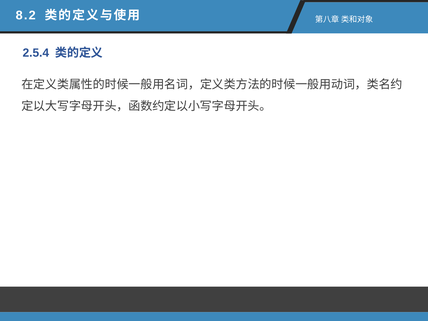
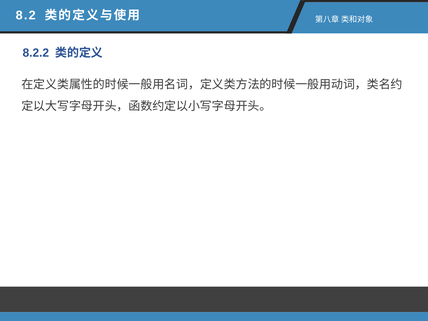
2.5.4: 2.5.4 -> 8.2.2 (36, 53)
